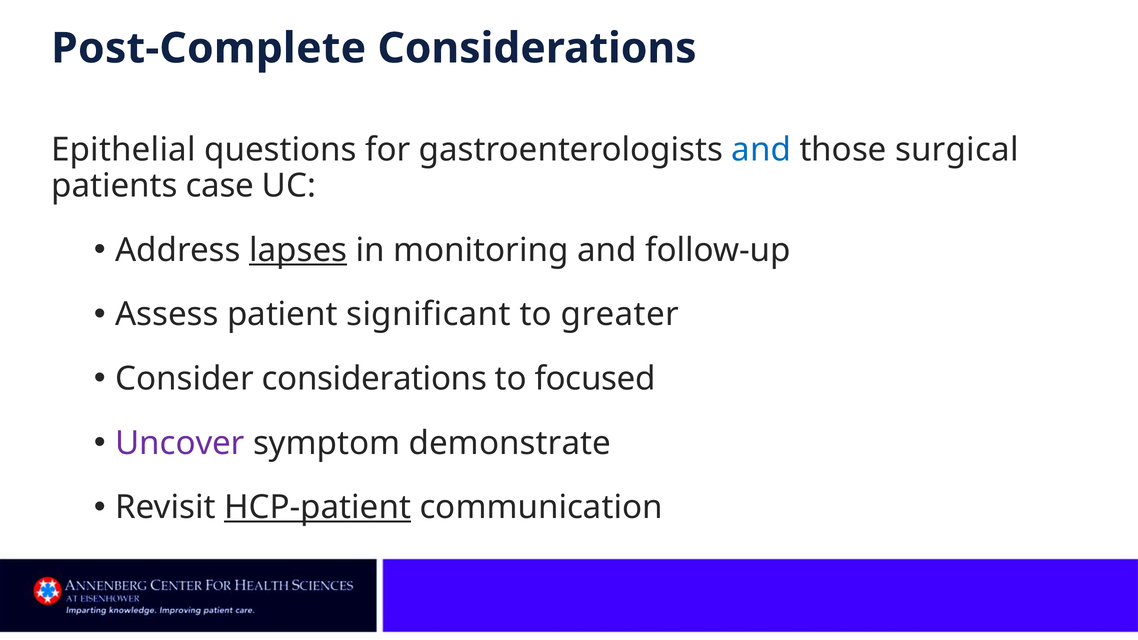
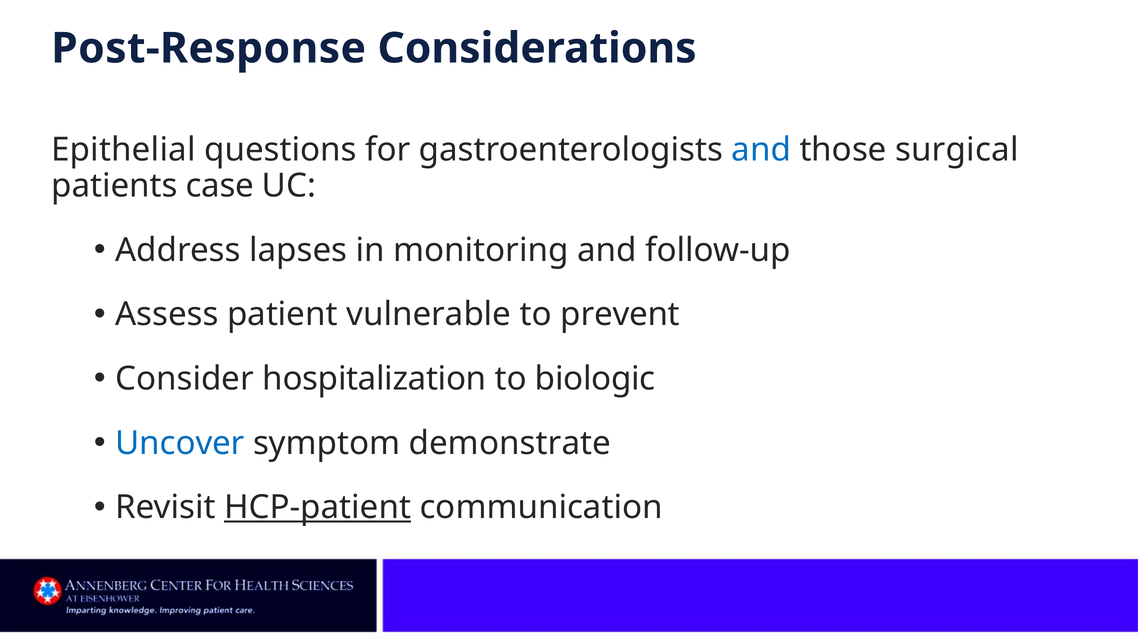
Post-Complete: Post-Complete -> Post-Response (209, 48)
lapses underline: present -> none (298, 250)
significant: significant -> vulnerable (429, 315)
greater: greater -> prevent (620, 315)
Consider considerations: considerations -> hospitalization (374, 379)
focused: focused -> biologic (595, 379)
Uncover colour: purple -> blue (180, 443)
